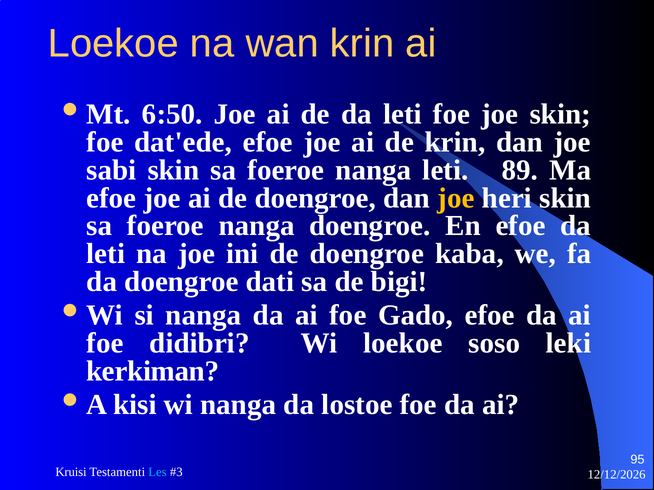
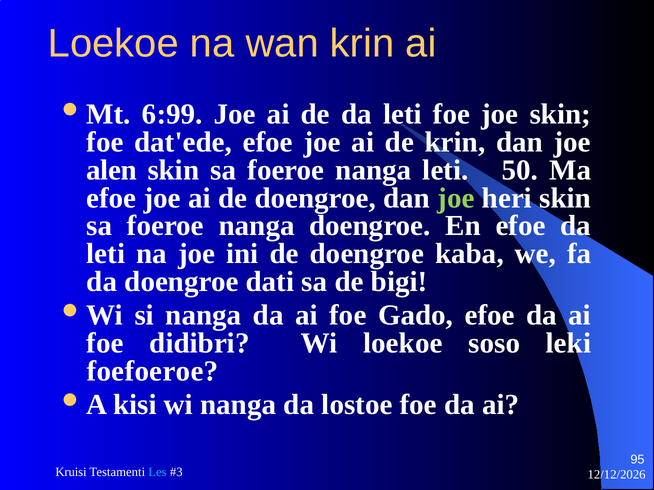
6:50: 6:50 -> 6:99 (172, 114)
sabi: sabi -> alen (112, 170)
89: 89 -> 50 (520, 170)
joe colour: yellow -> light green (456, 198)
kerkiman: kerkiman -> foefoeroe (152, 371)
